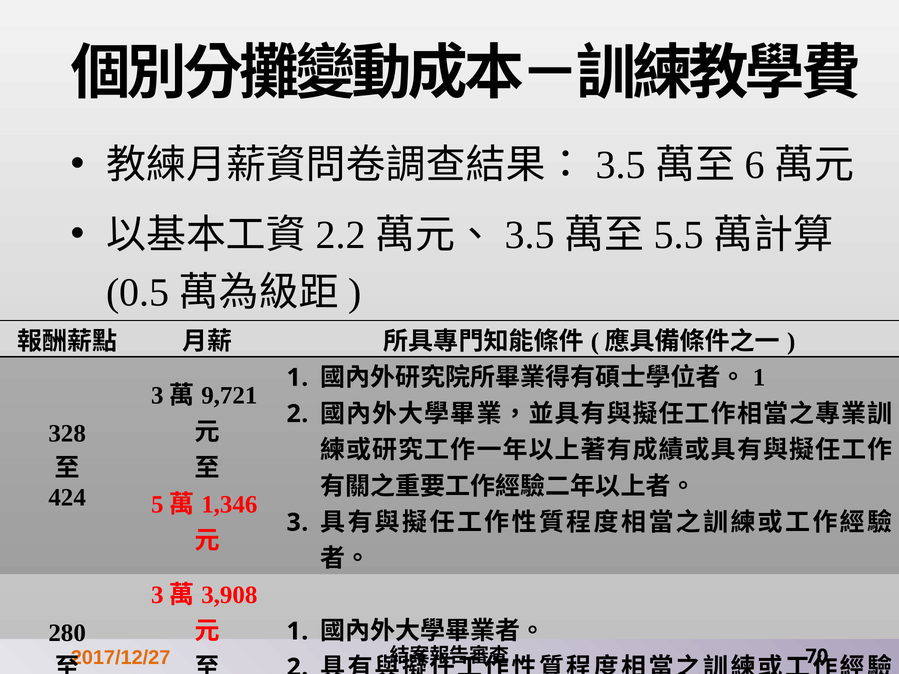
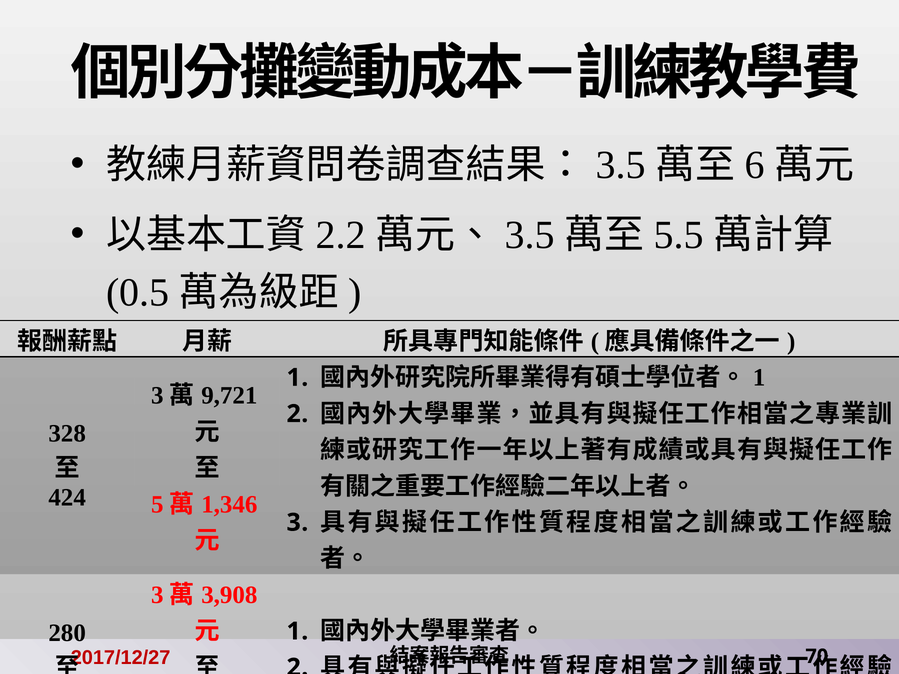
2017/12/27 colour: orange -> red (121, 658)
